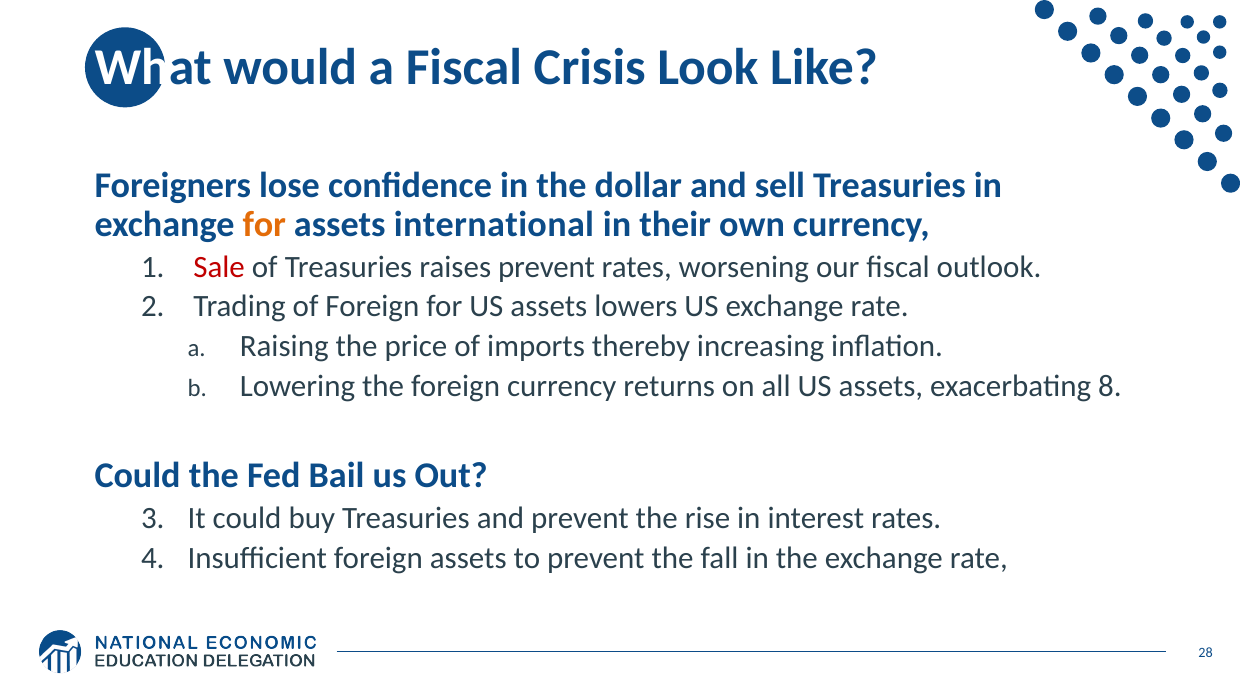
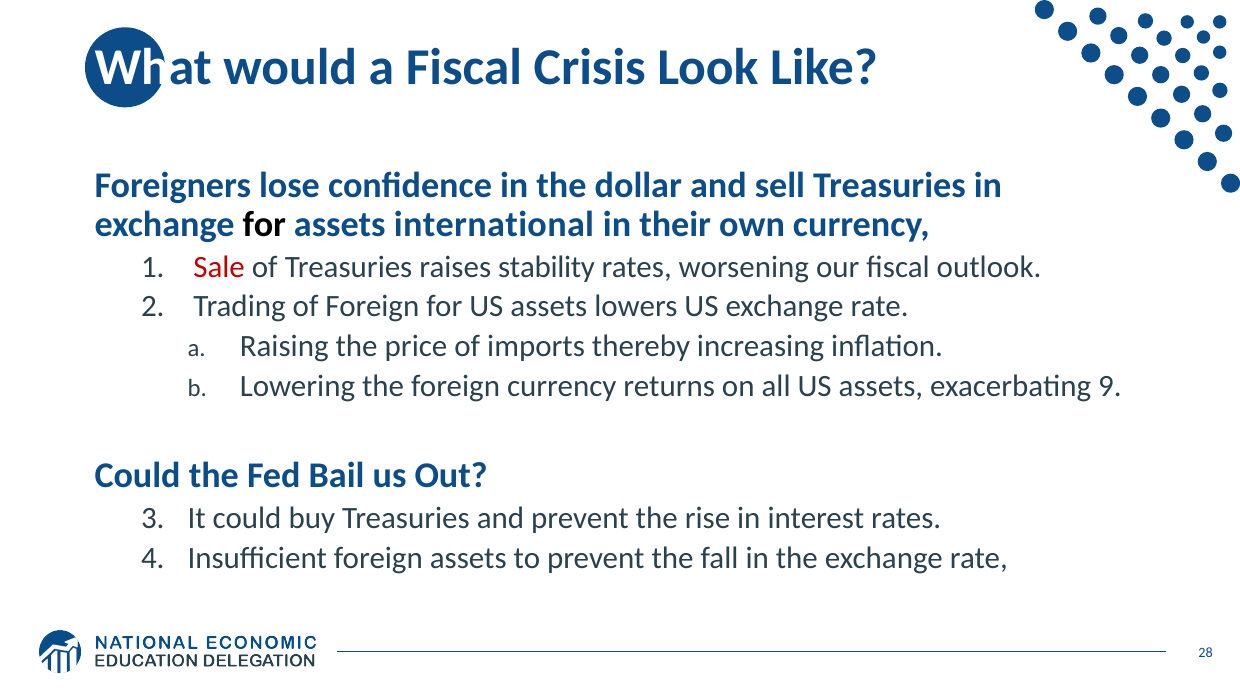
for colour: orange -> black (264, 224)
raises prevent: prevent -> stability (547, 267)
8: 8 -> 9 (1110, 387)
